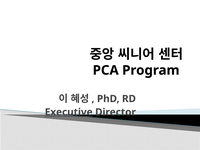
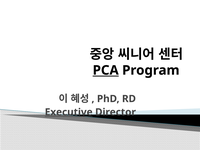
PCA underline: none -> present (106, 70)
